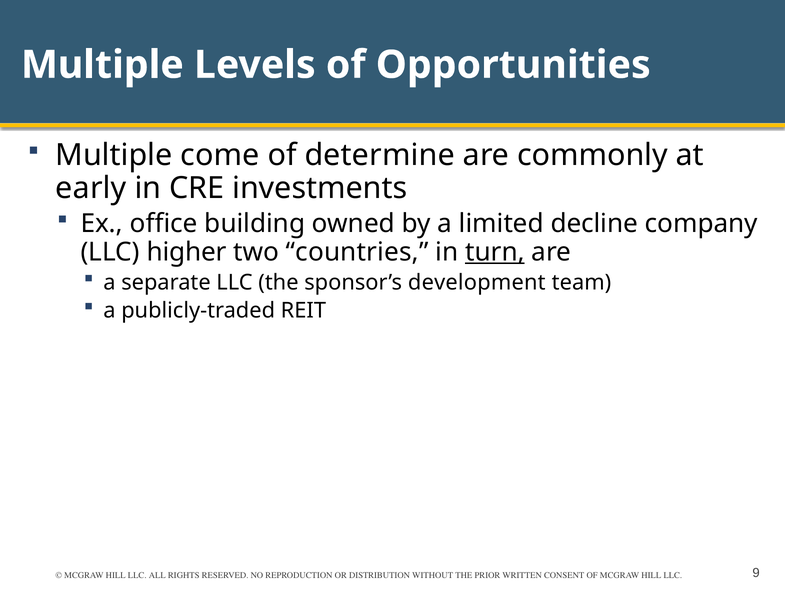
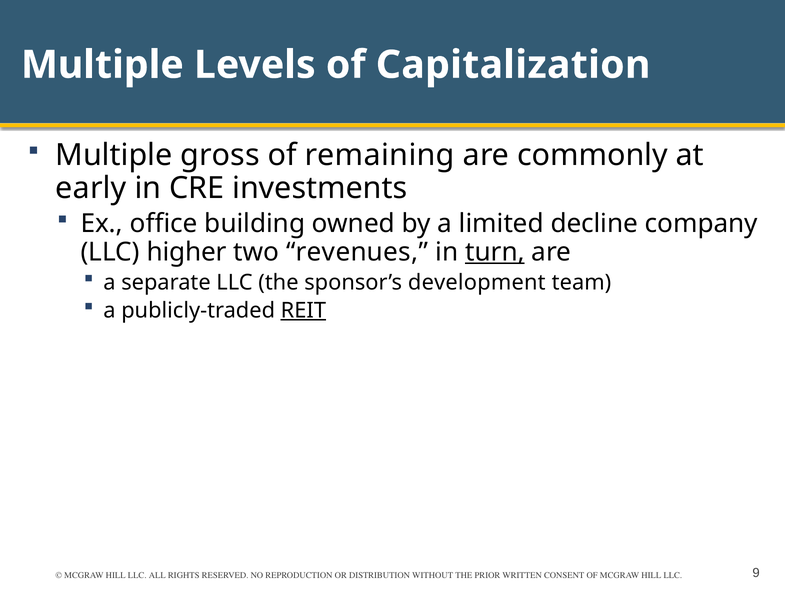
Opportunities: Opportunities -> Capitalization (513, 65)
come: come -> gross (220, 155)
determine: determine -> remaining (380, 155)
countries: countries -> revenues (357, 252)
REIT underline: none -> present (303, 310)
